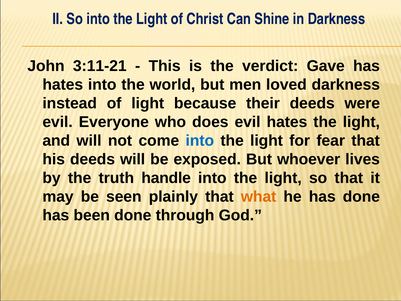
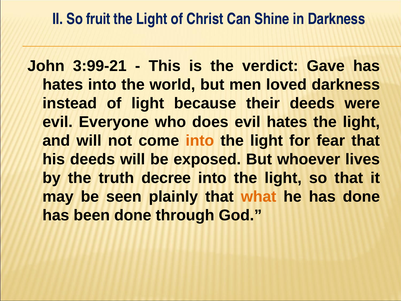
So into: into -> fruit (98, 19)
3:11-21: 3:11-21 -> 3:99-21 (100, 66)
into colour: blue -> orange (200, 141)
handle: handle -> decree (166, 178)
